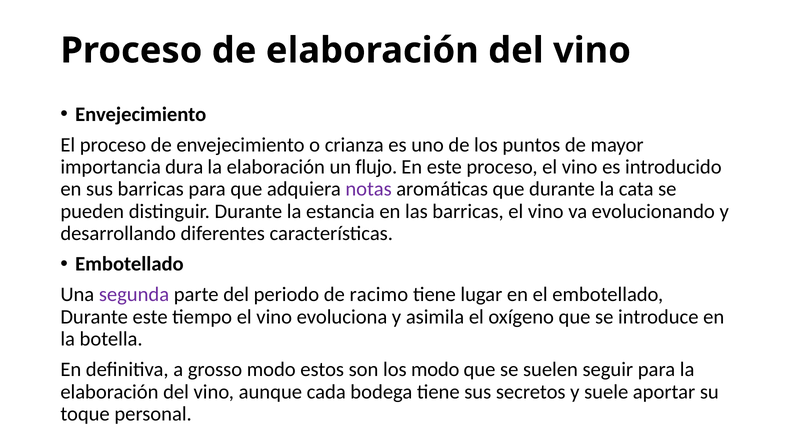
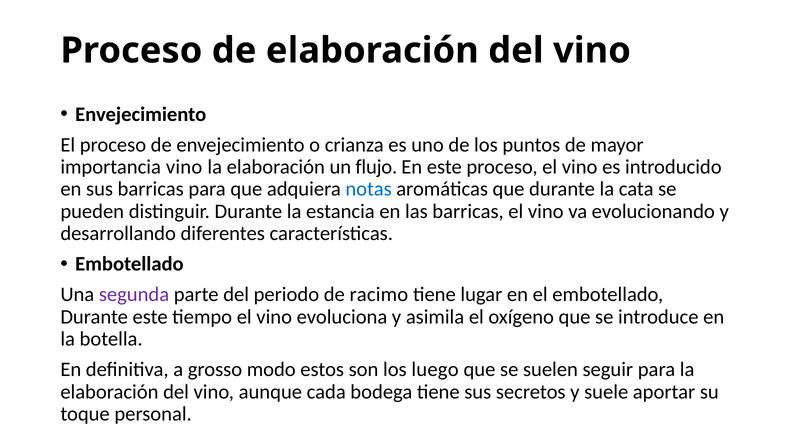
importancia dura: dura -> vino (184, 167)
notas colour: purple -> blue (369, 189)
los modo: modo -> luego (435, 370)
